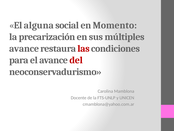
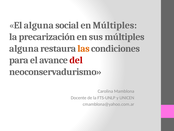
en Momento: Momento -> Múltiples (115, 25)
avance: avance -> alguna (24, 48)
las colour: red -> orange (84, 48)
